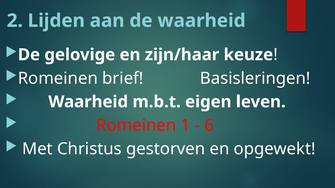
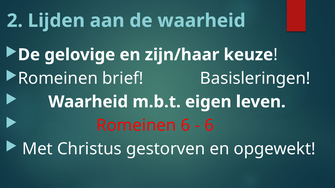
Romeinen 1: 1 -> 6 (185, 126)
